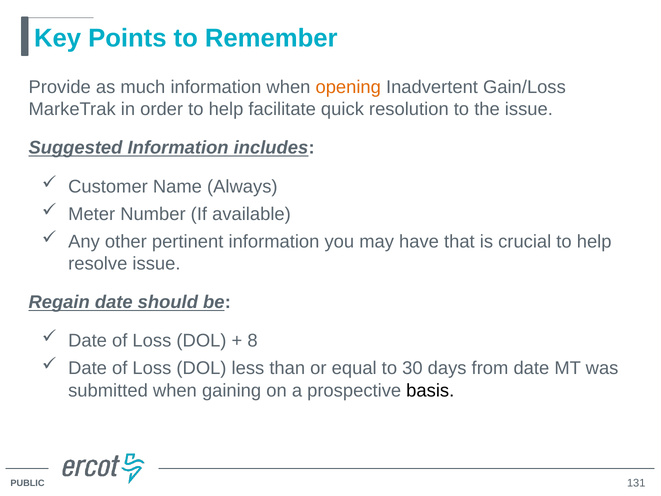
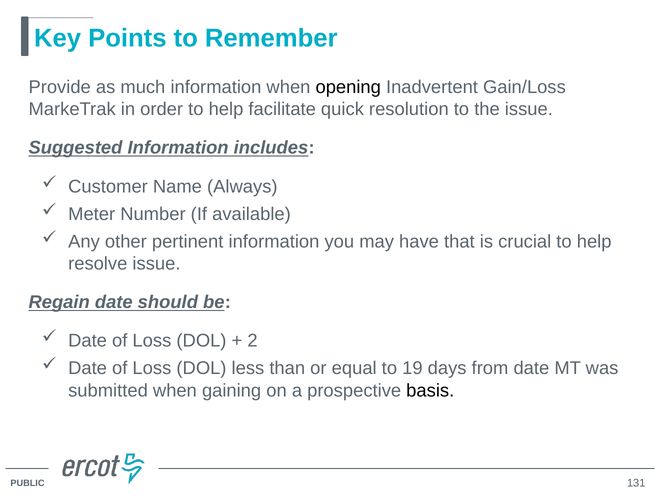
opening colour: orange -> black (348, 87)
8: 8 -> 2 (253, 341)
30: 30 -> 19 (412, 368)
